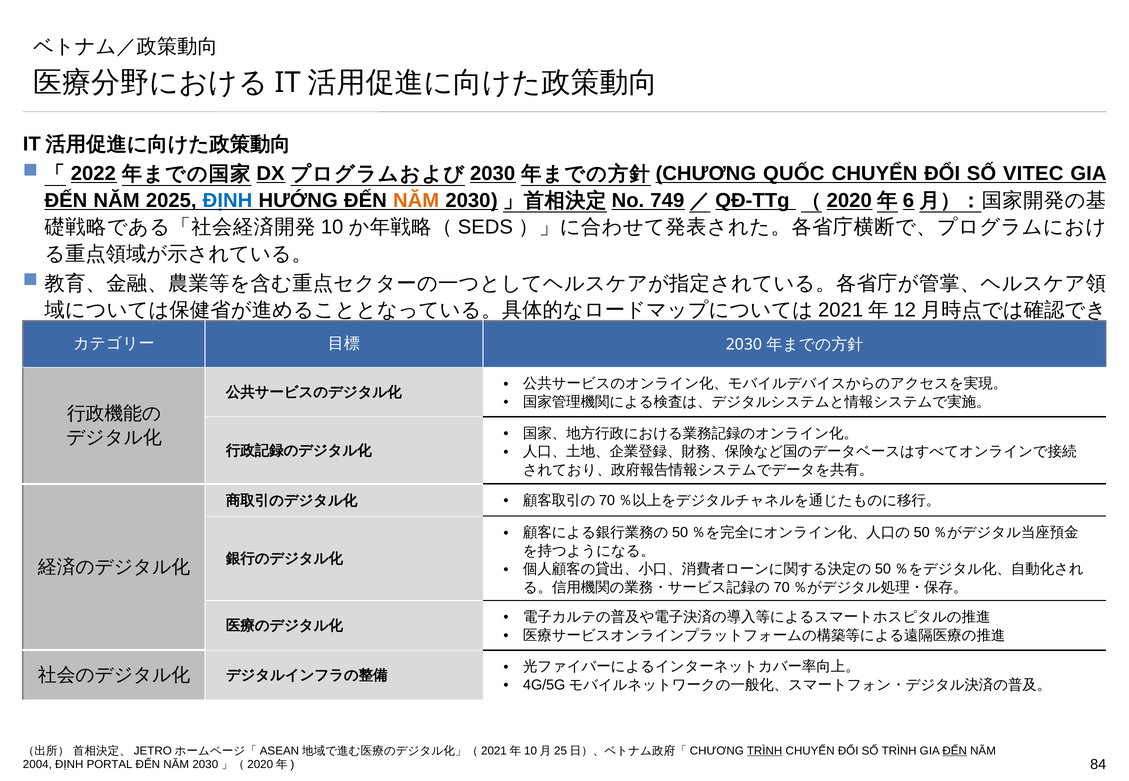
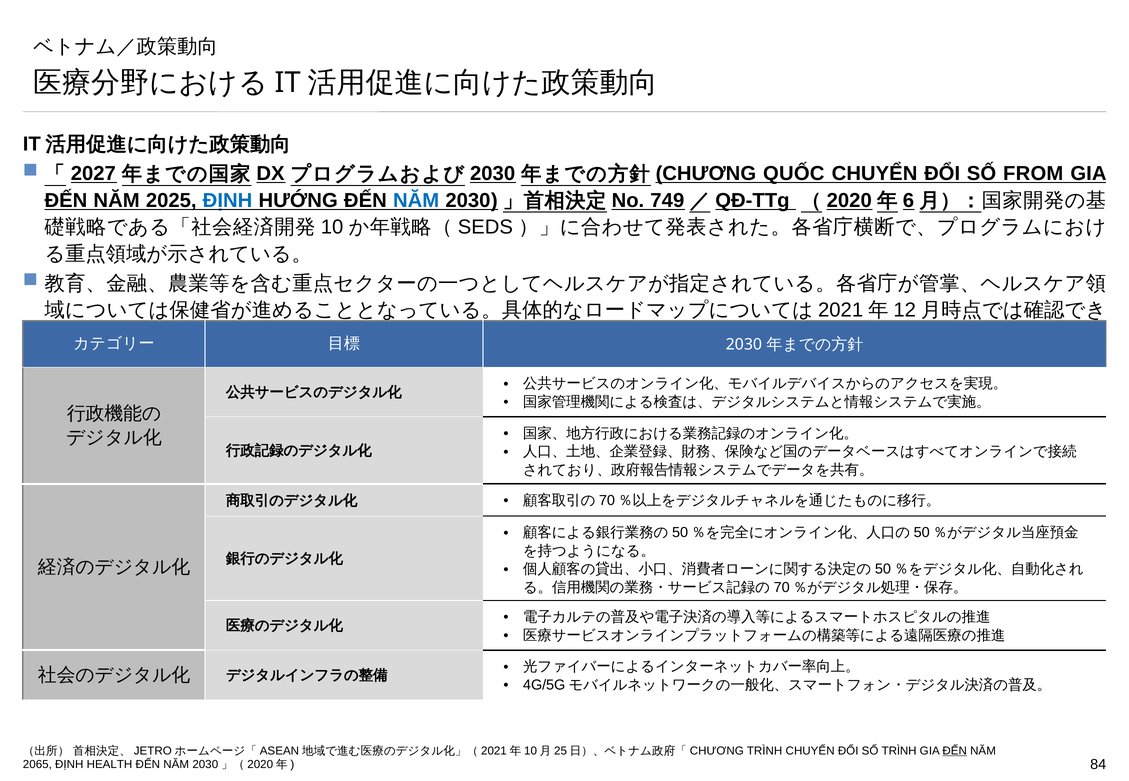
2022: 2022 -> 2027 (93, 174)
VITEC: VITEC -> FROM (1033, 174)
NĂM colour: orange -> blue (416, 201)
TRÌNH underline: present -> none (765, 751)
2004: 2004 -> 2065 (37, 765)
PORTAL: PORTAL -> HEALTH (109, 765)
